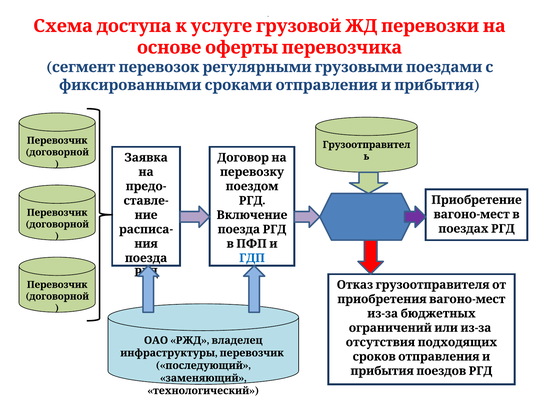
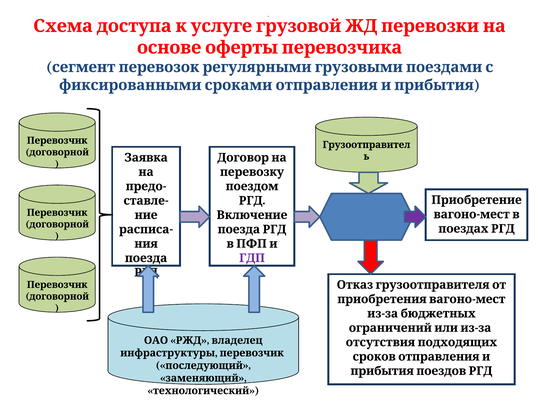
ГДП colour: blue -> purple (252, 258)
